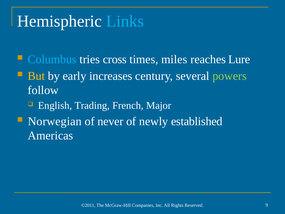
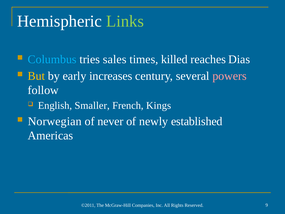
Links colour: light blue -> light green (125, 21)
cross: cross -> sales (115, 59)
miles: miles -> killed (174, 59)
Lure: Lure -> Dias (239, 59)
powers colour: light green -> pink (230, 76)
Trading: Trading -> Smaller (92, 105)
Major: Major -> Kings (159, 105)
